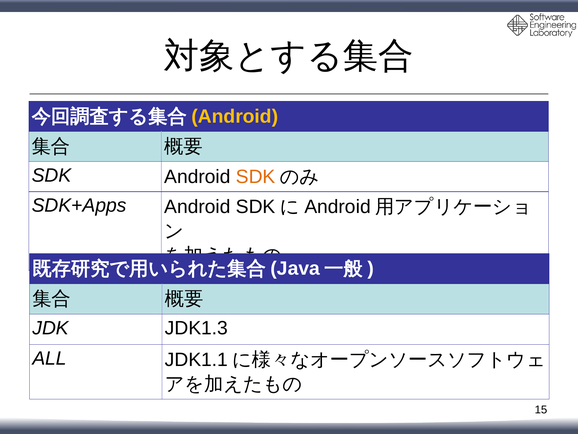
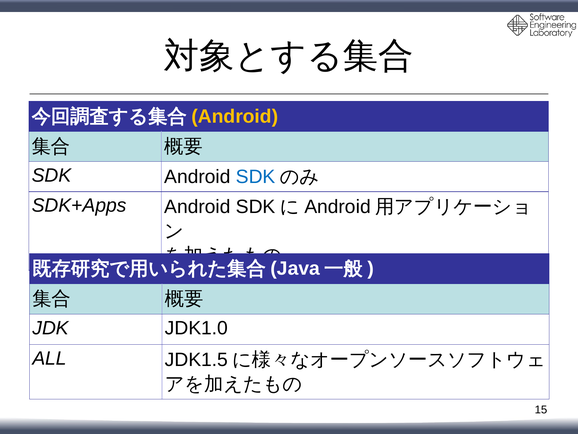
SDK colour: orange -> blue (256, 176)
JDK1.3: JDK1.3 -> JDK1.0 (196, 328)
JDK1.1: JDK1.1 -> JDK1.5 (196, 359)
